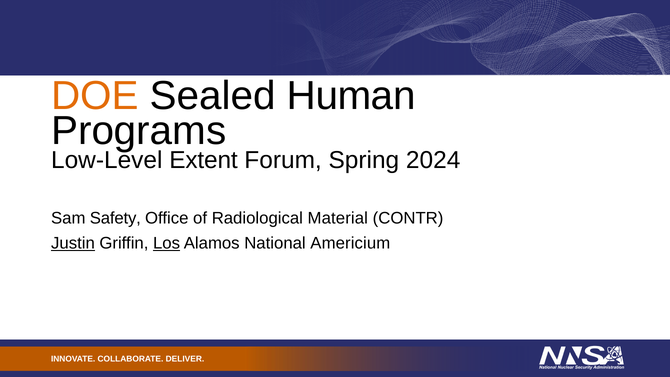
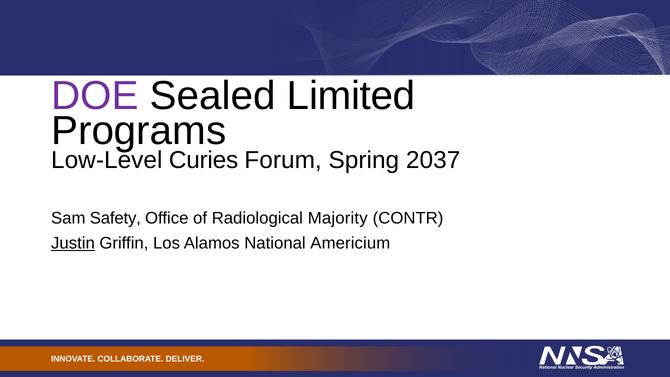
DOE colour: orange -> purple (95, 96)
Human: Human -> Limited (351, 96)
Extent: Extent -> Curies (204, 160)
2024: 2024 -> 2037 (433, 160)
Material: Material -> Majority (338, 218)
Los underline: present -> none (167, 243)
